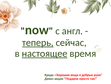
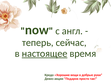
теперь underline: present -> none (38, 42)
